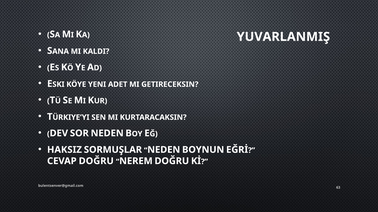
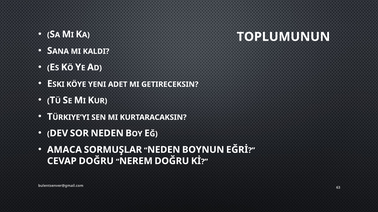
YUVARLANMIŞ: YUVARLANMIŞ -> TOPLUMUNUN (283, 37)
HAKSIZ: HAKSIZ -> AMACA (64, 150)
